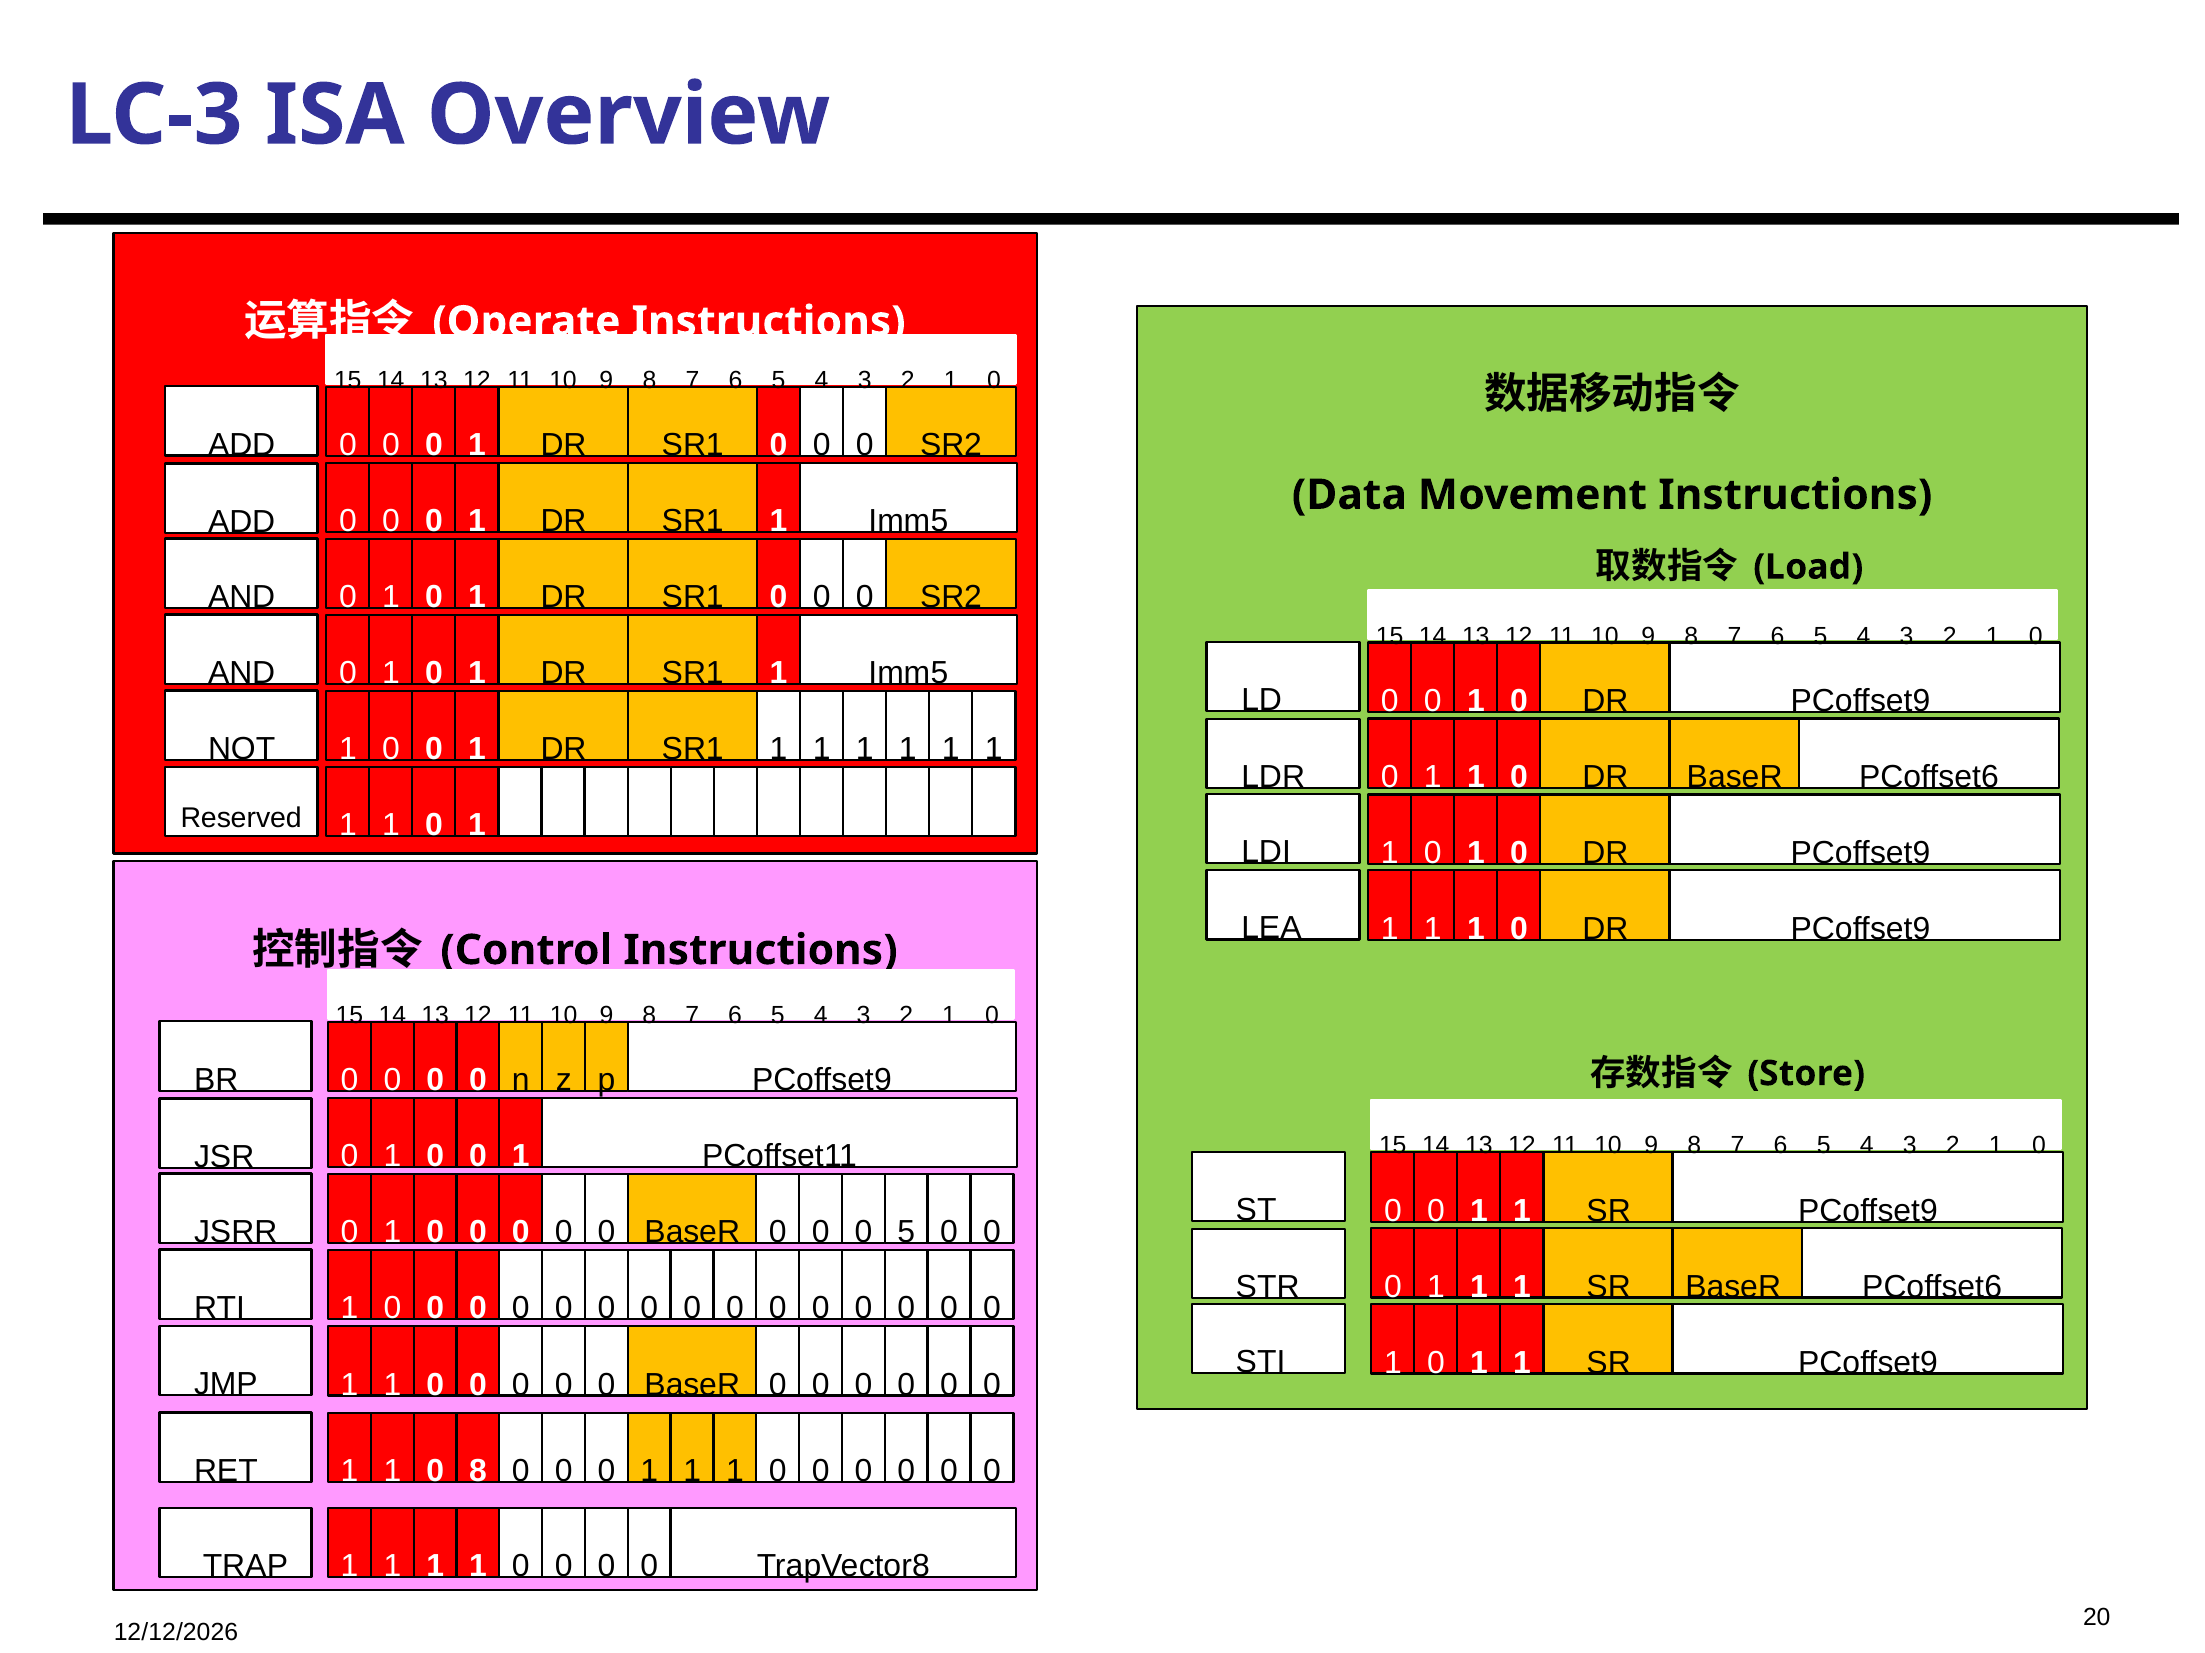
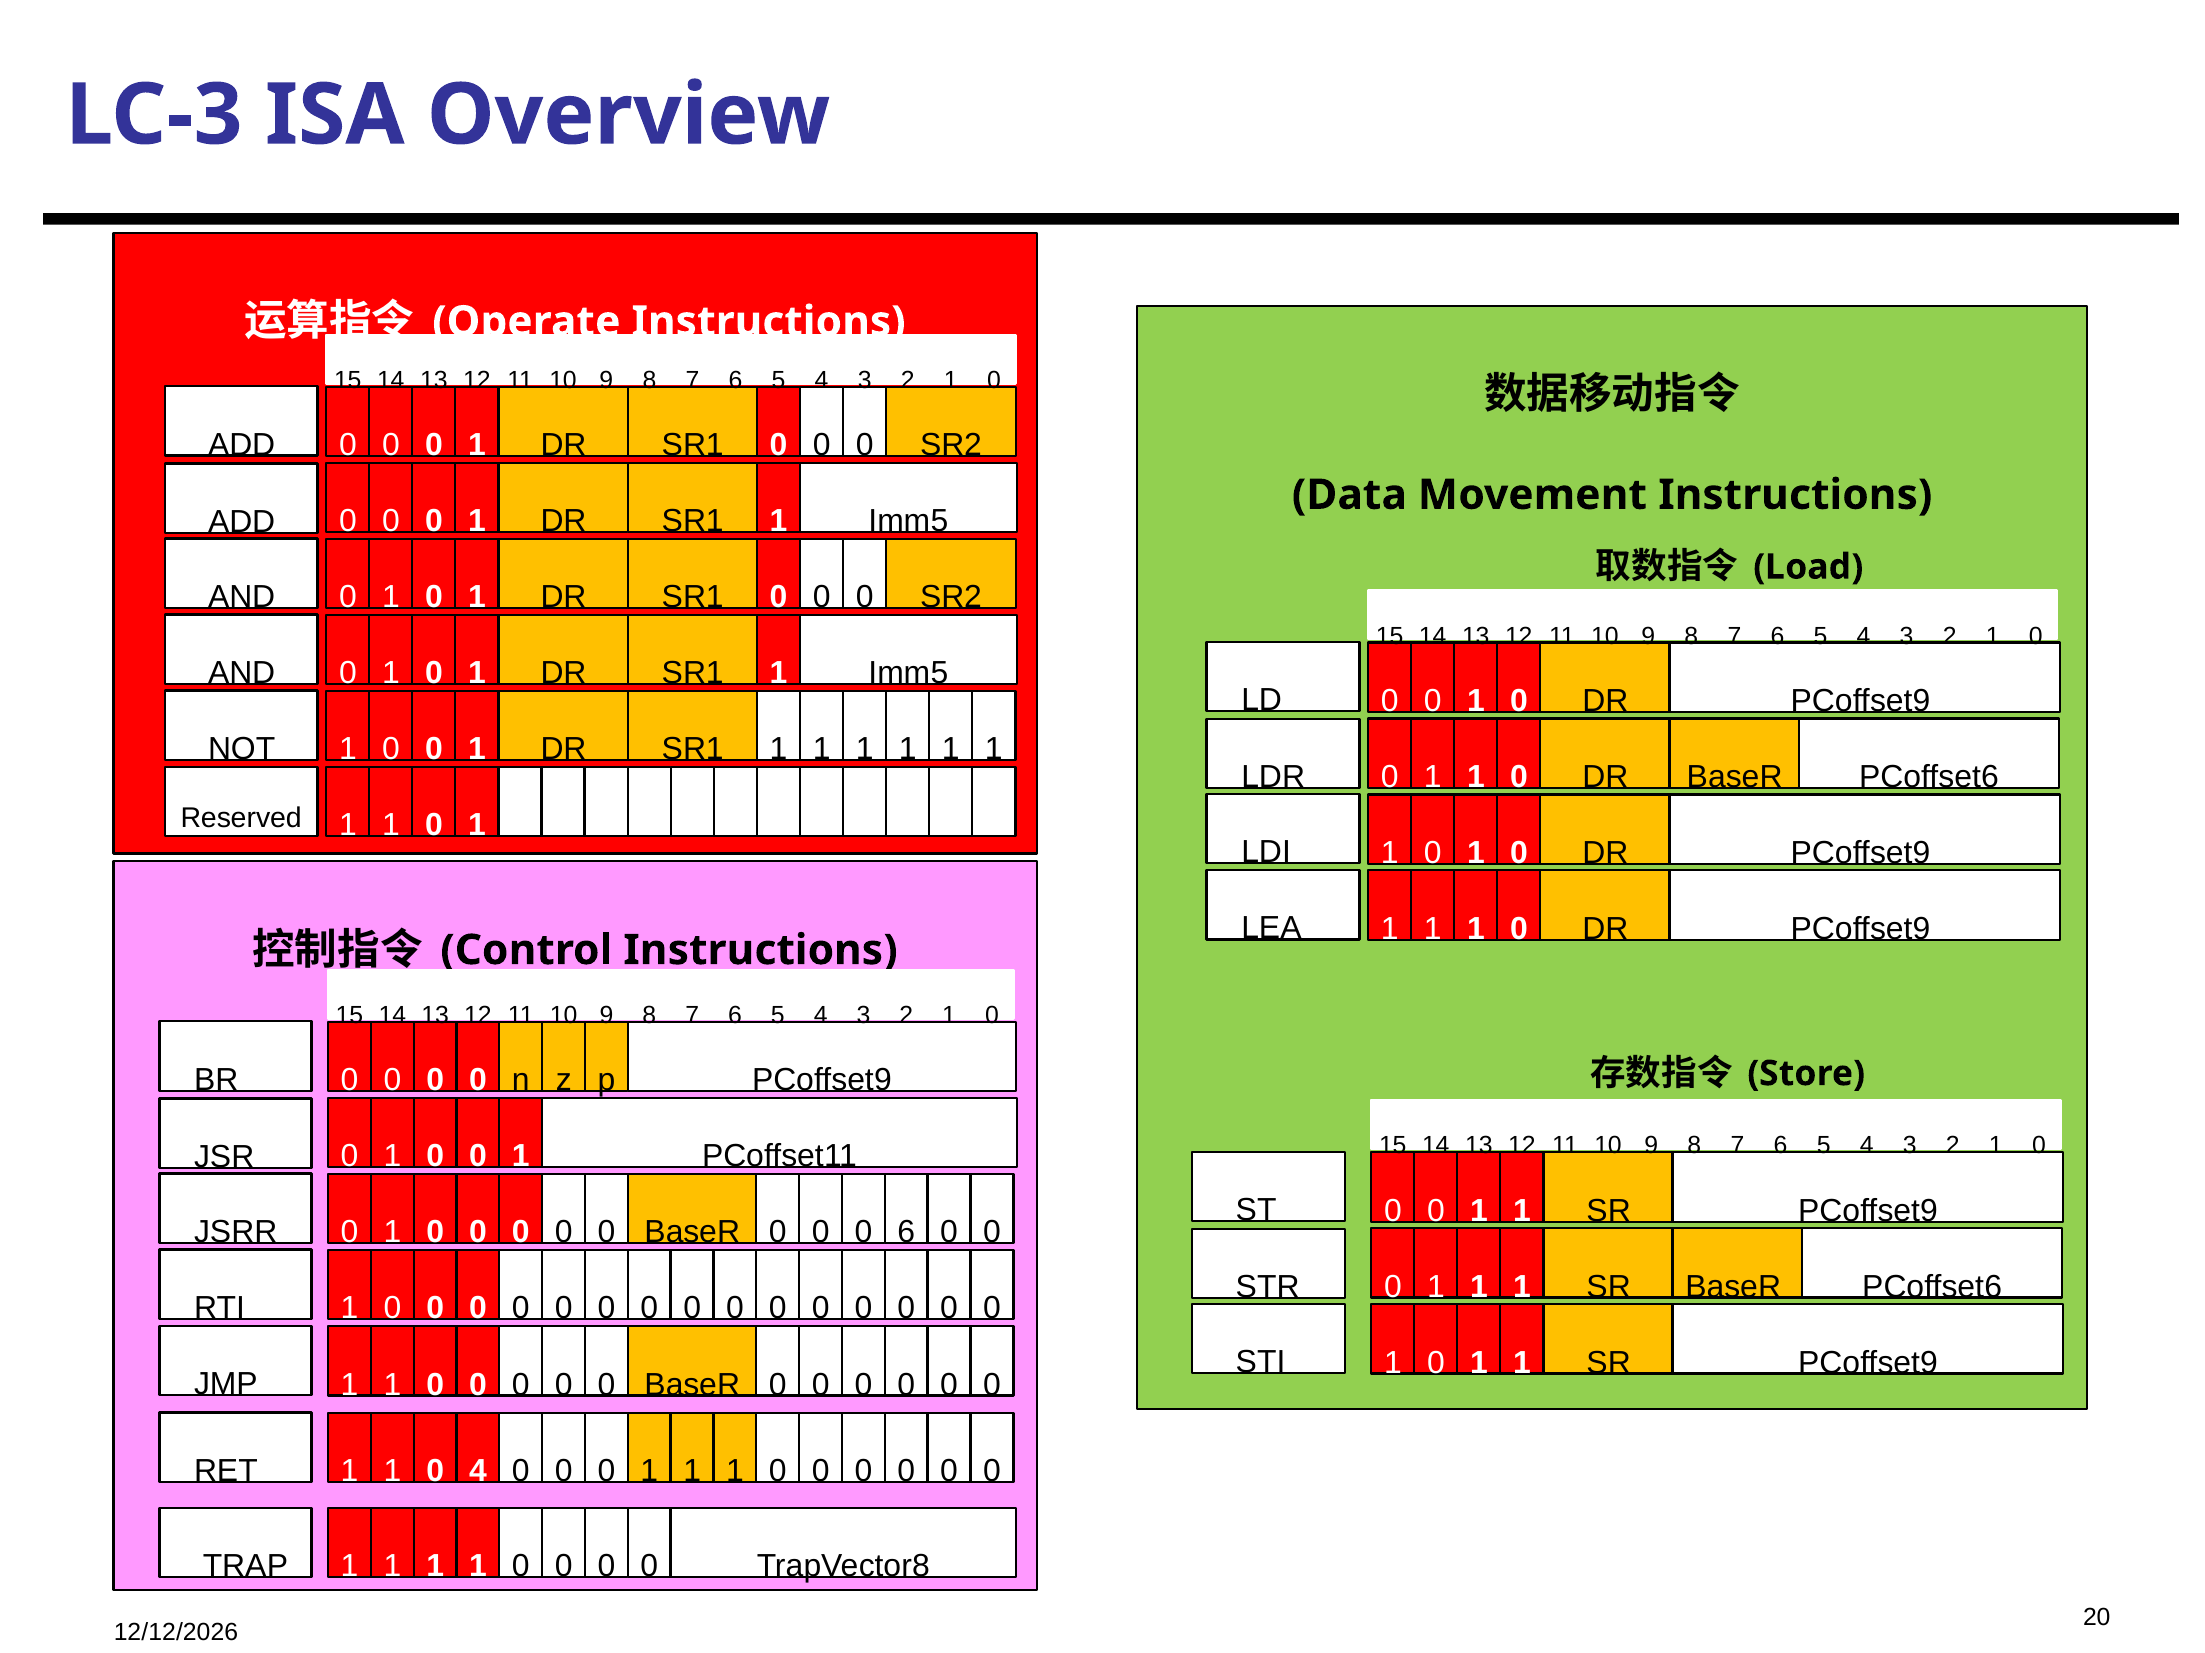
0 5: 5 -> 6 (906, 1233)
0 8: 8 -> 4 (478, 1472)
